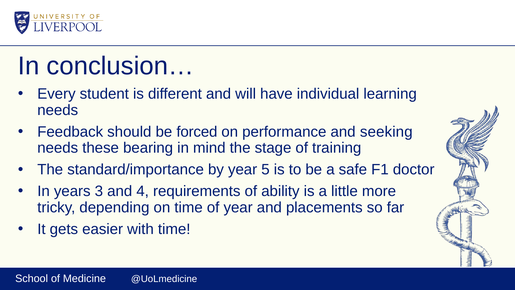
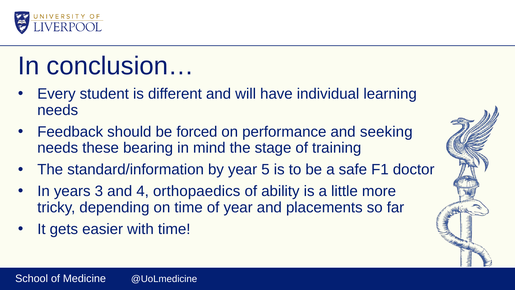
standard/importance: standard/importance -> standard/information (136, 169)
requirements: requirements -> orthopaedics (197, 191)
